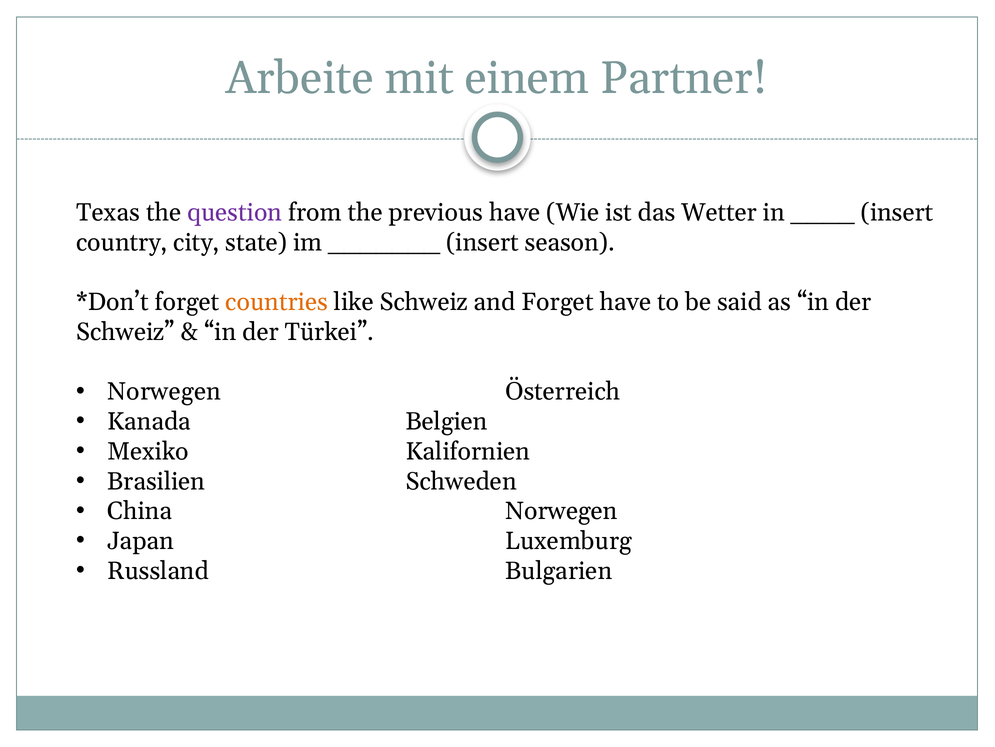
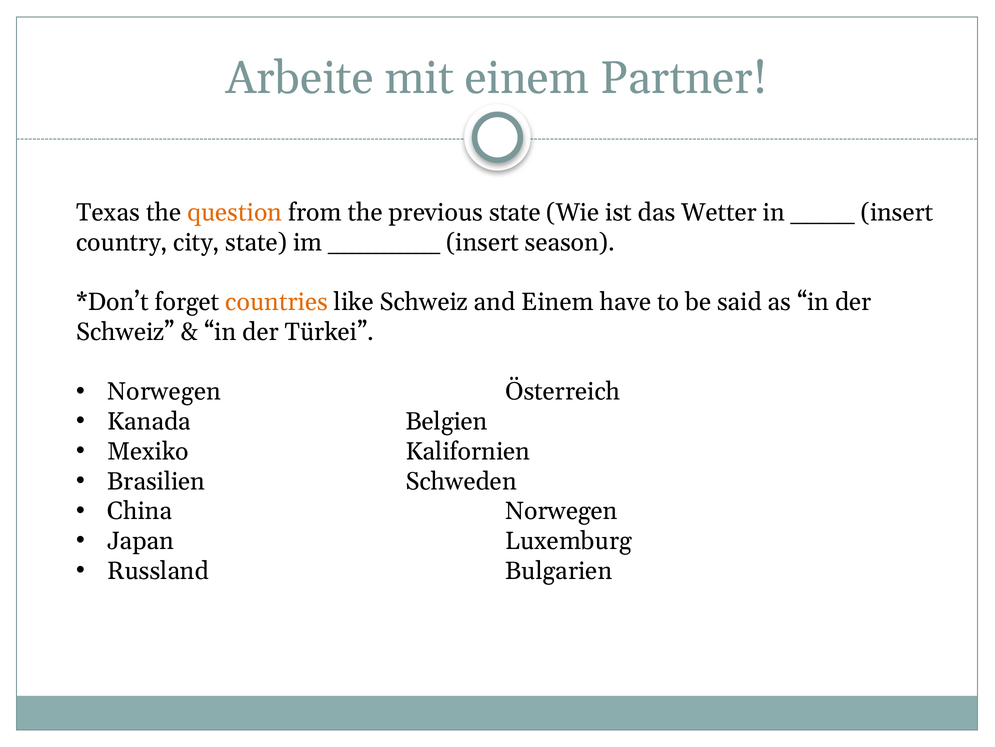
question colour: purple -> orange (235, 212)
previous have: have -> state (515, 212)
and Forget: Forget -> Einem (557, 302)
